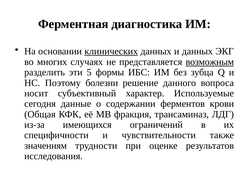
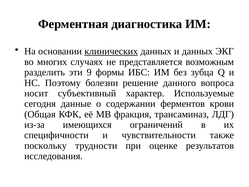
возможным underline: present -> none (210, 62)
5: 5 -> 9 (89, 72)
значениям: значениям -> поскольку (46, 145)
